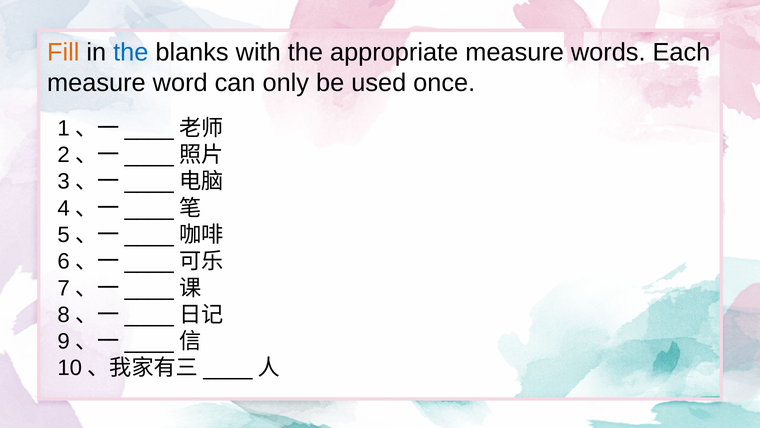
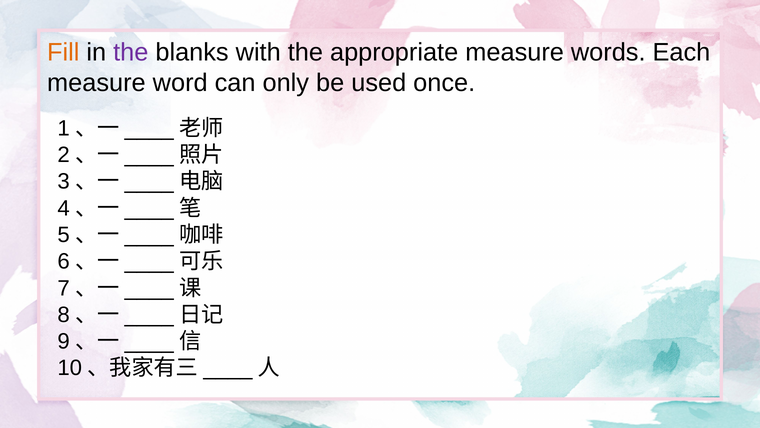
the colour: blue -> purple (131, 52)
